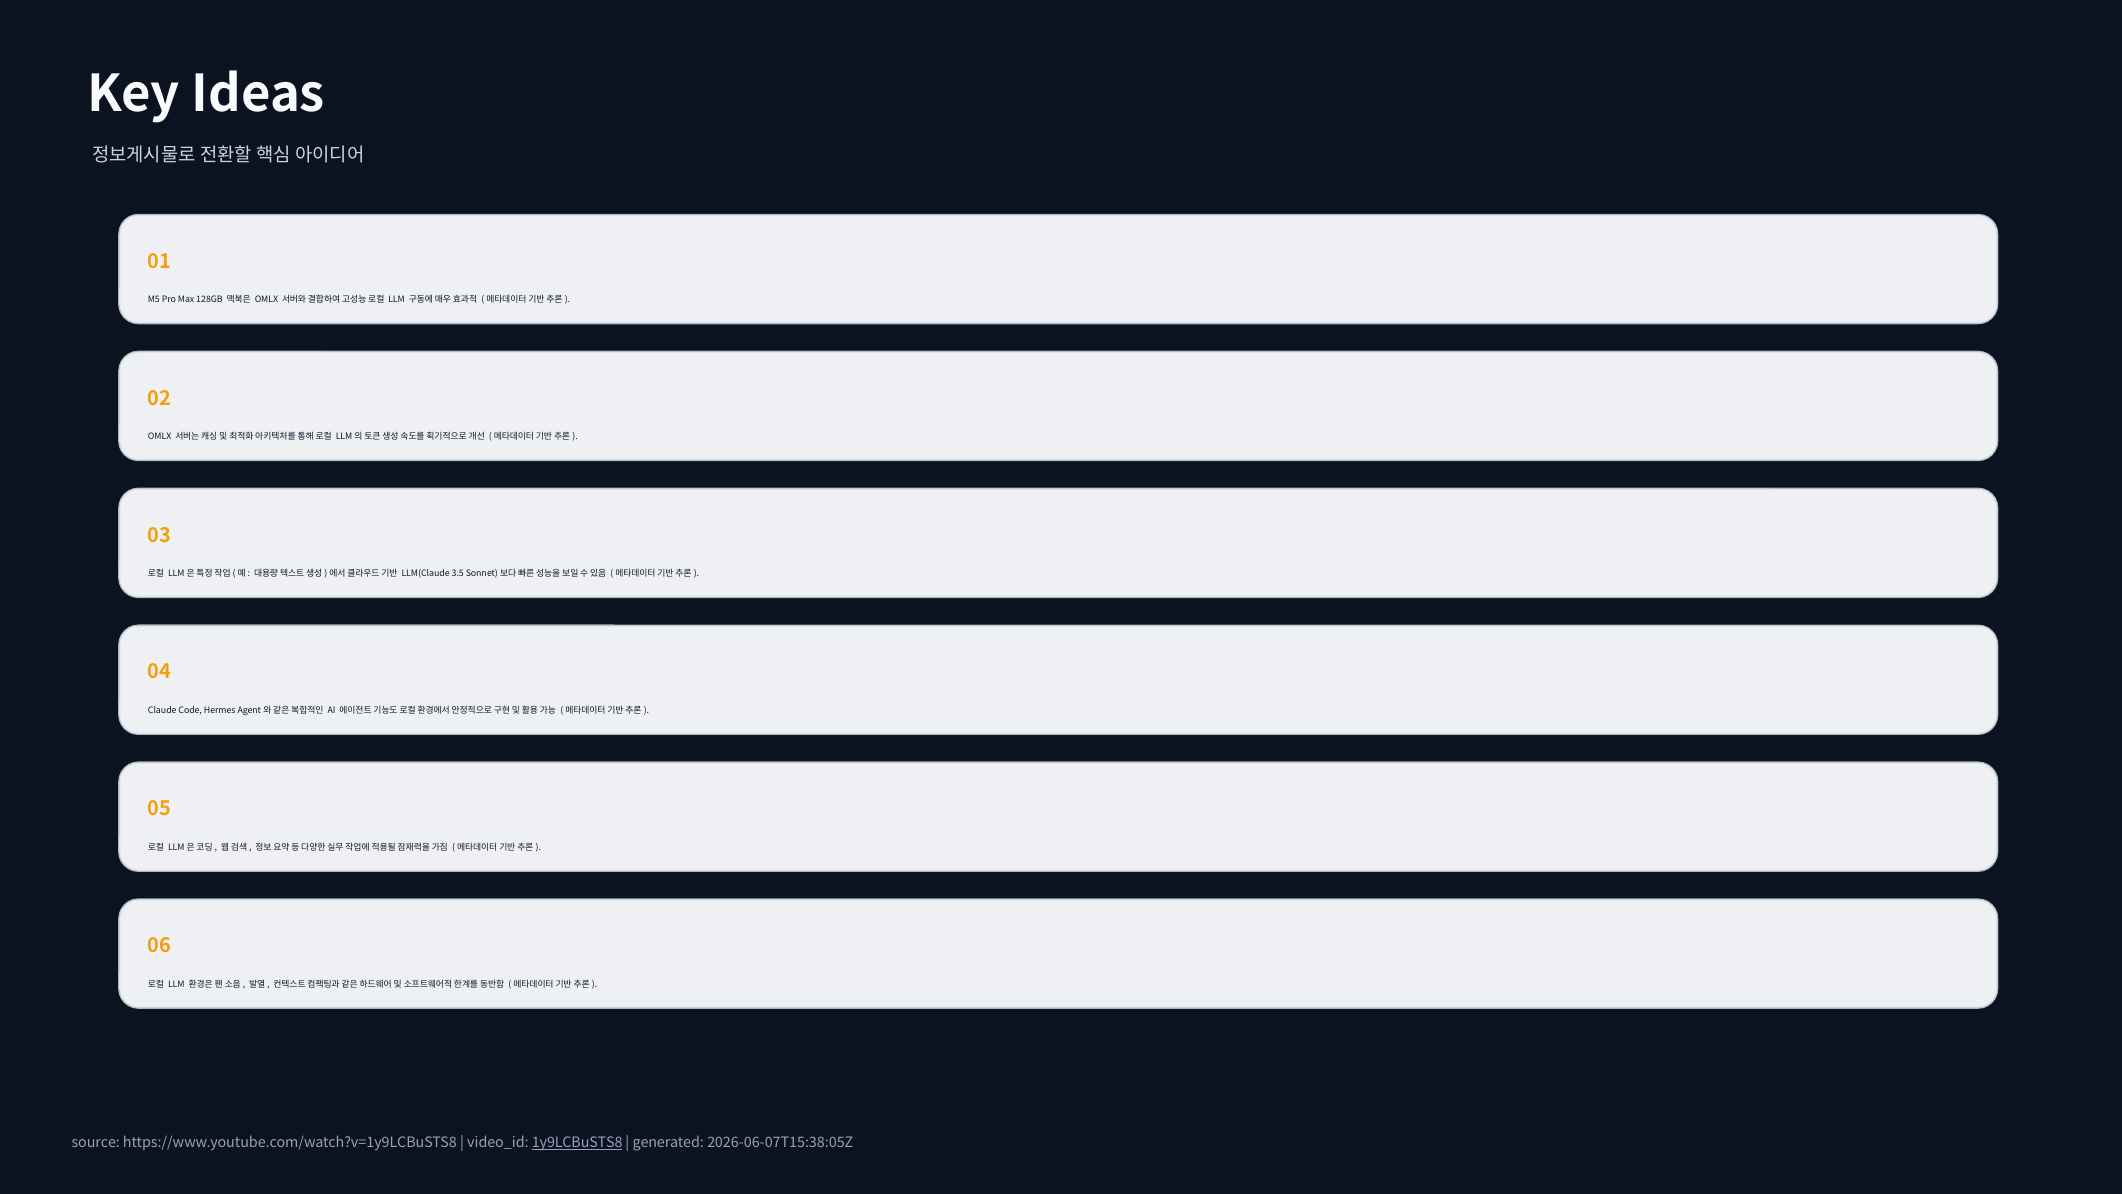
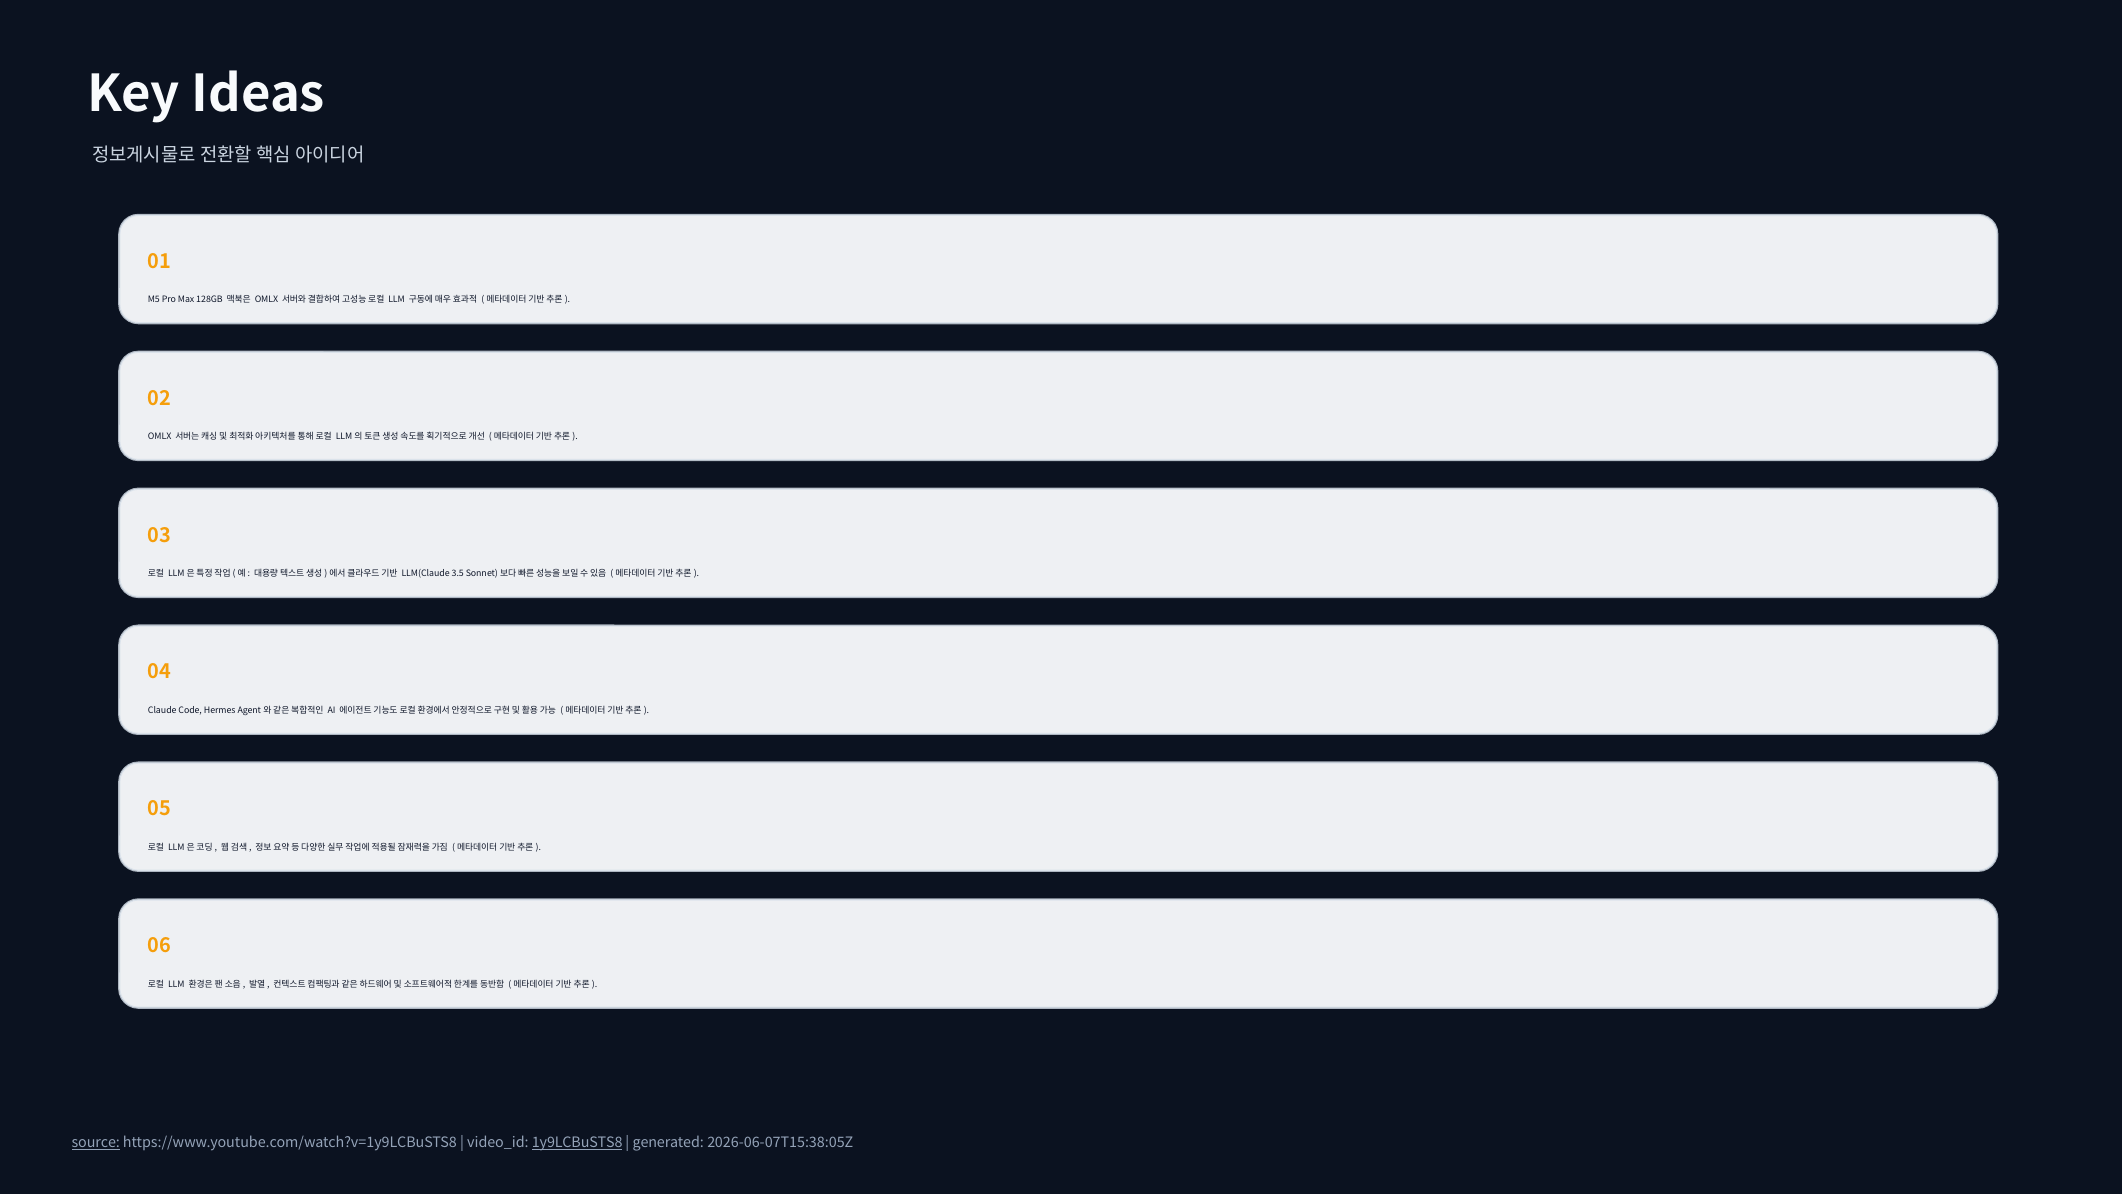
source underline: none -> present (96, 1143)
